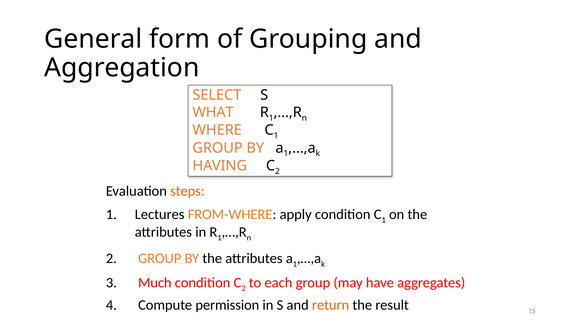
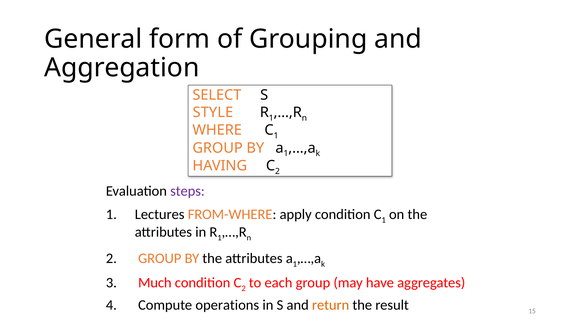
WHAT: WHAT -> STYLE (213, 112)
steps colour: orange -> purple (187, 191)
permission: permission -> operations (227, 305)
